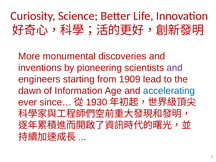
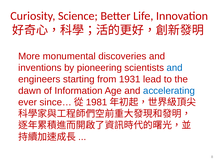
and colour: purple -> blue (175, 68)
1909: 1909 -> 1931 (130, 79)
1930: 1930 -> 1981 (97, 102)
